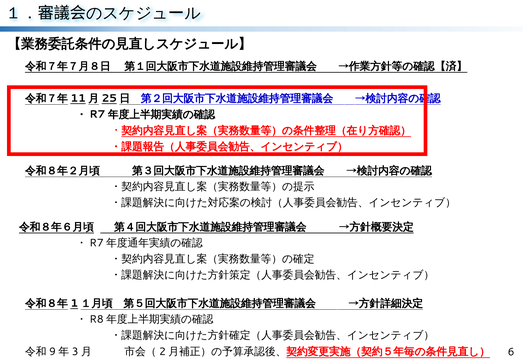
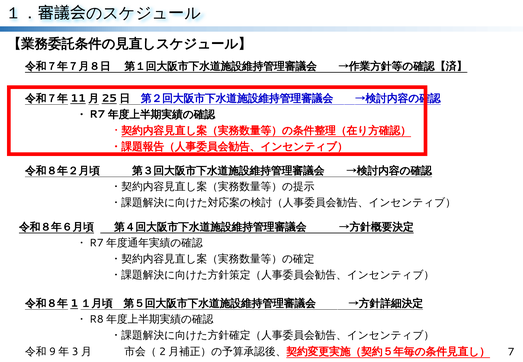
6: 6 -> 7 (511, 352)
